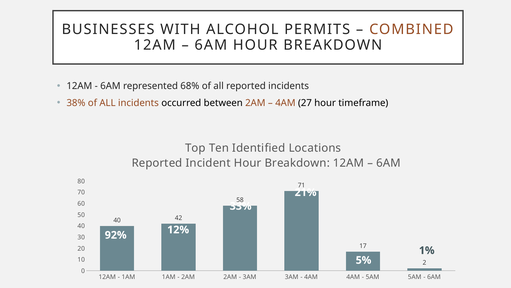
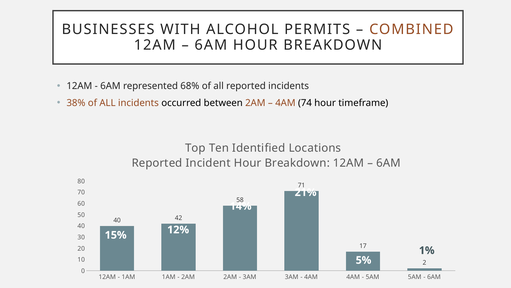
27: 27 -> 74 (305, 103)
33%: 33% -> 14% (241, 206)
92%: 92% -> 15% (116, 235)
